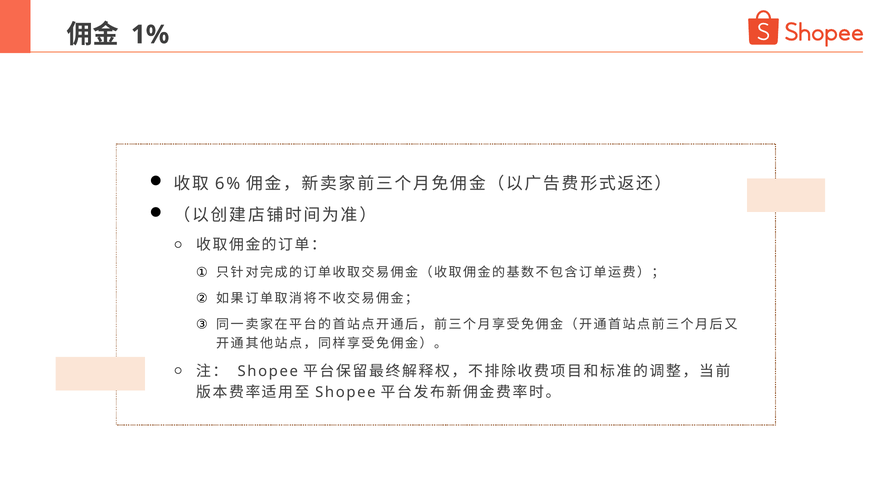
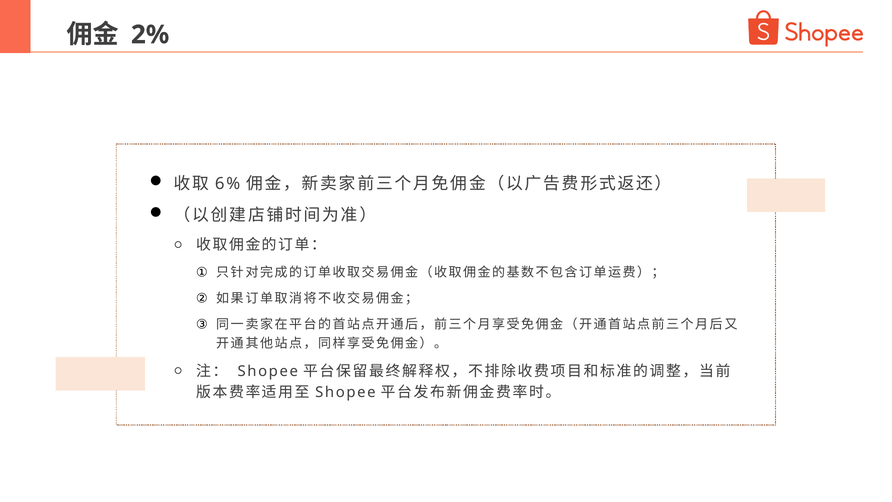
1%: 1% -> 2% (150, 35)
